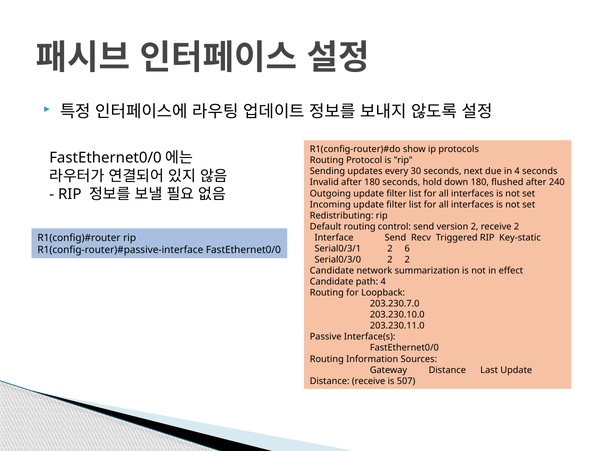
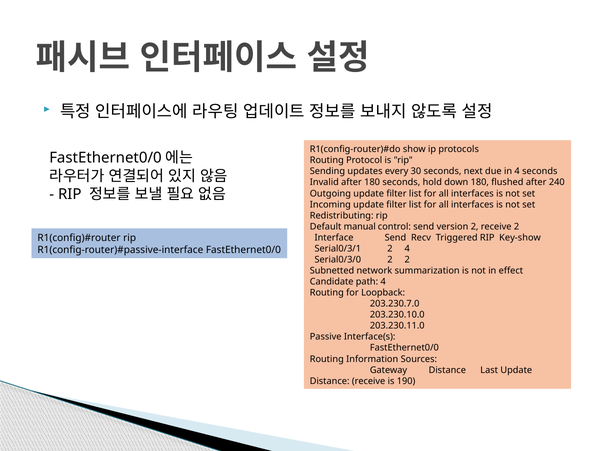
Default routing: routing -> manual (360, 226)
Key-static: Key-static -> Key-show (520, 237)
2 6: 6 -> 4 (407, 249)
Candidate: Candidate -> Subnetted (332, 271)
507: 507 -> 190 (406, 381)
